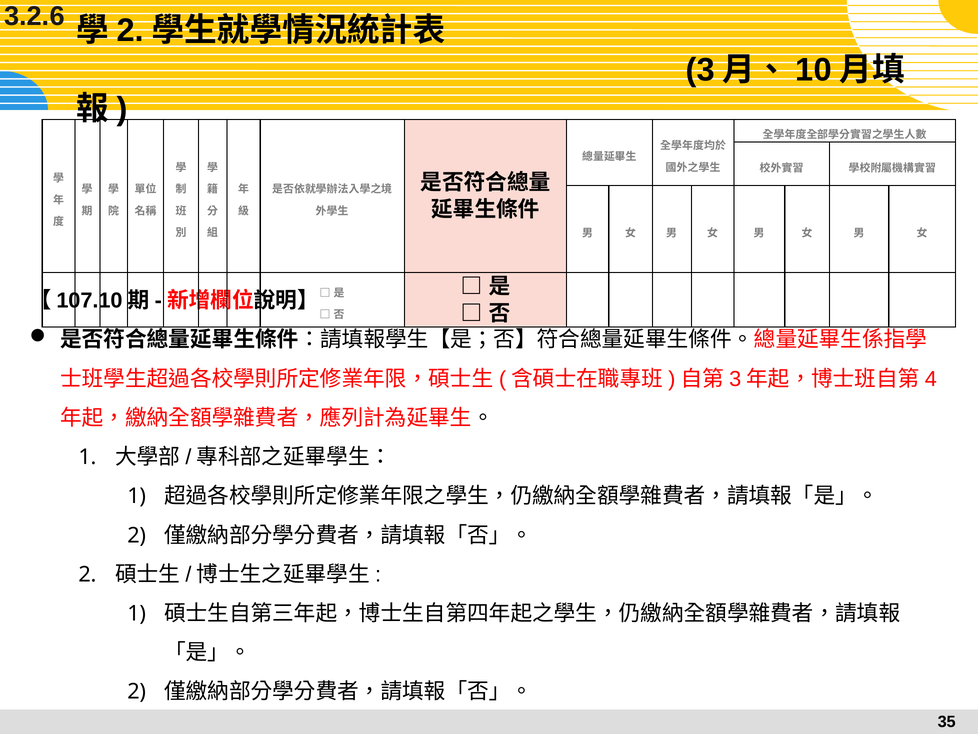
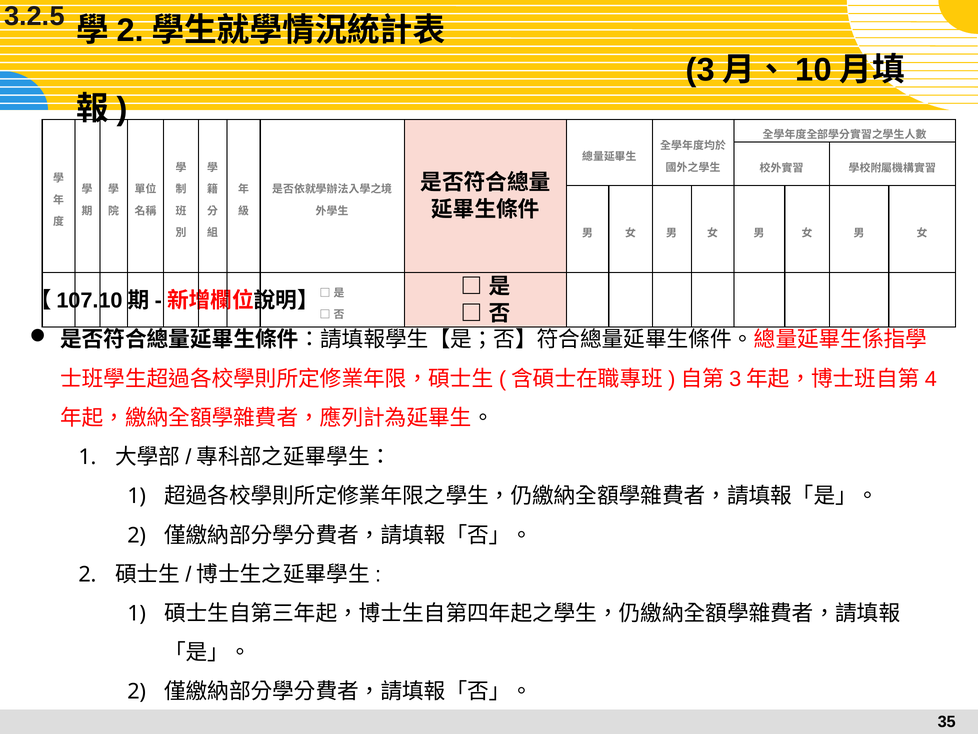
3.2.6: 3.2.6 -> 3.2.5 (34, 16)
